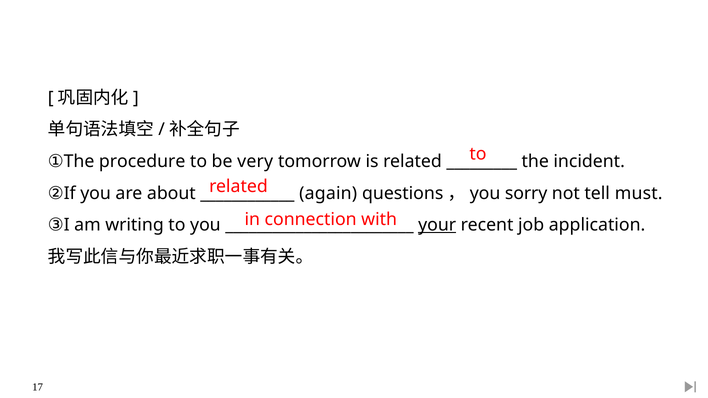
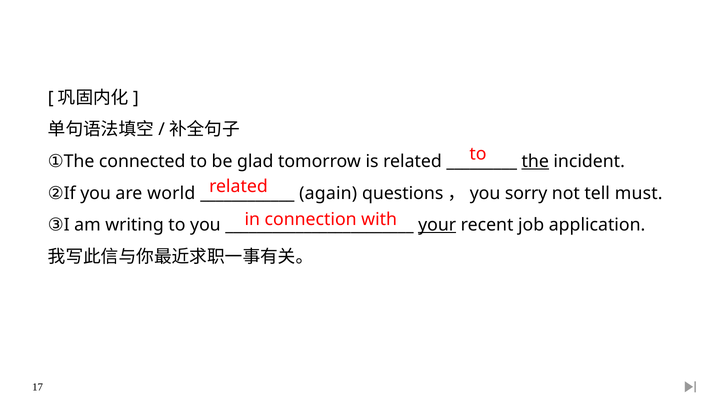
procedure: procedure -> connected (142, 161)
very: very -> glad (255, 161)
the underline: none -> present (535, 161)
about: about -> world (171, 193)
